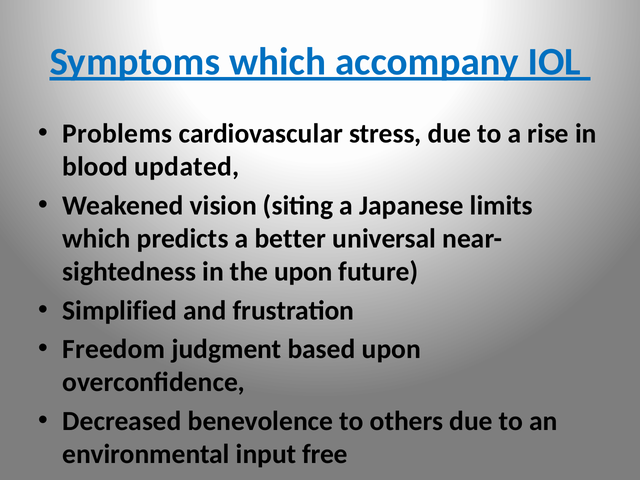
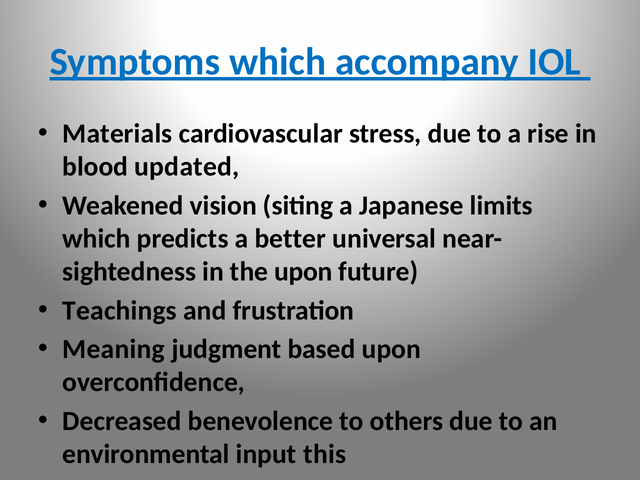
Problems: Problems -> Materials (117, 134)
Simplified: Simplified -> Teachings (120, 310)
Freedom: Freedom -> Meaning (114, 349)
free: free -> this (325, 454)
